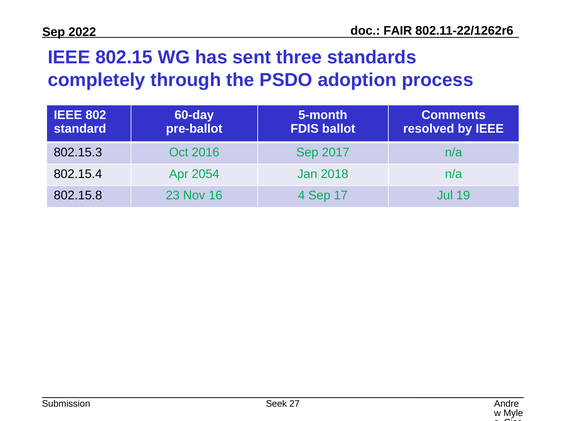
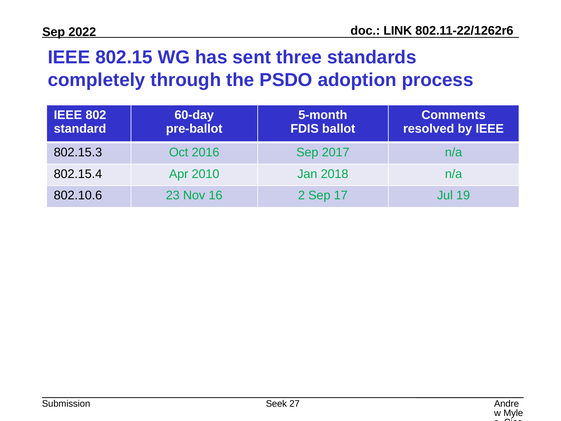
FAIR: FAIR -> LINK (398, 31)
2054: 2054 -> 2010 (206, 174)
802.15.8: 802.15.8 -> 802.10.6 (78, 195)
4: 4 -> 2 (301, 195)
